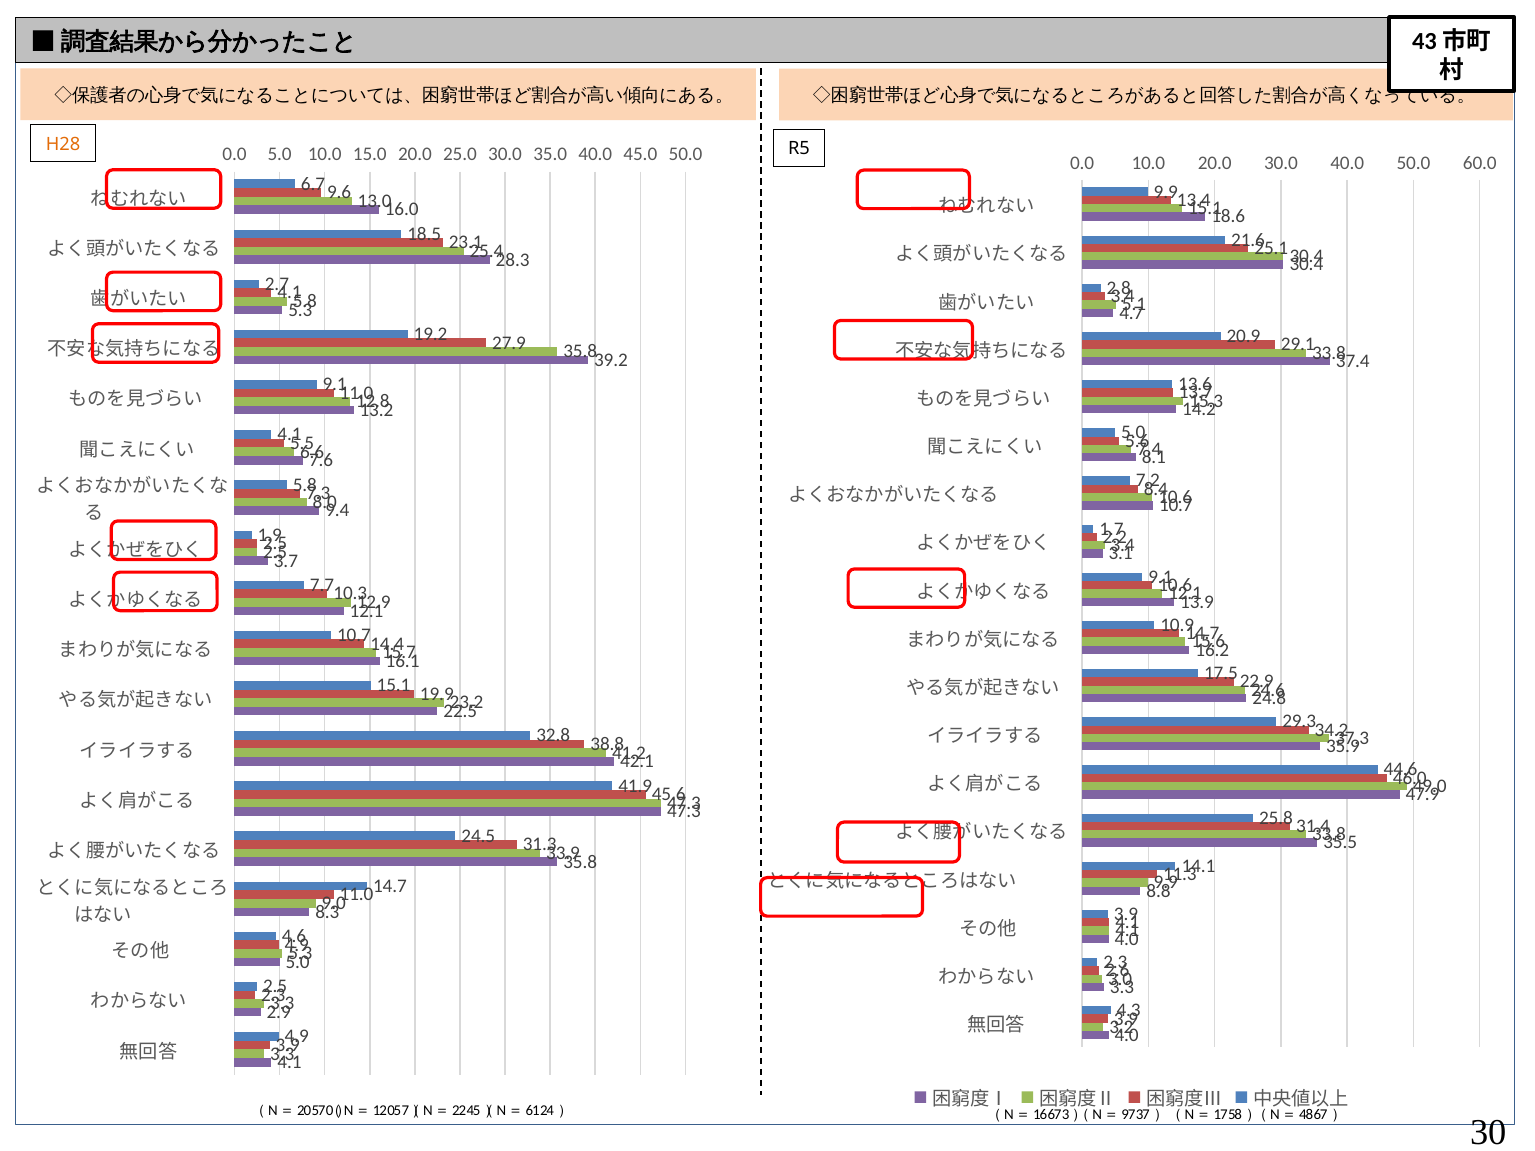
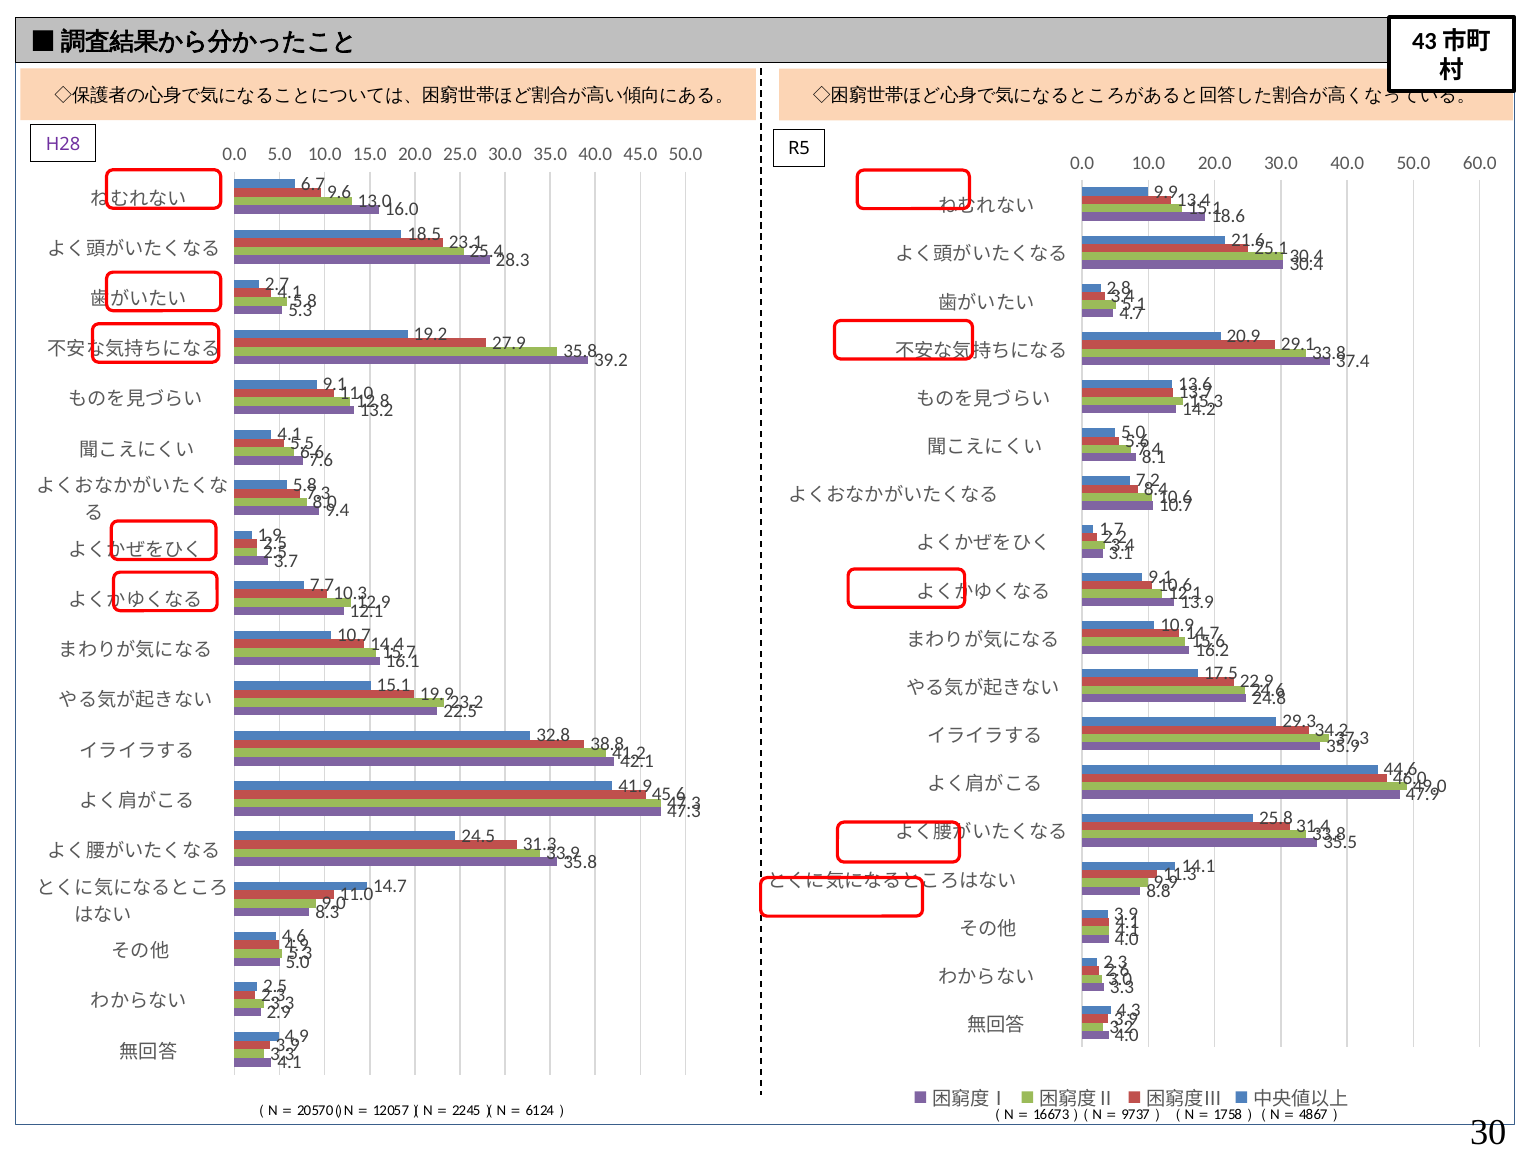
H28 colour: orange -> purple (63, 144)
